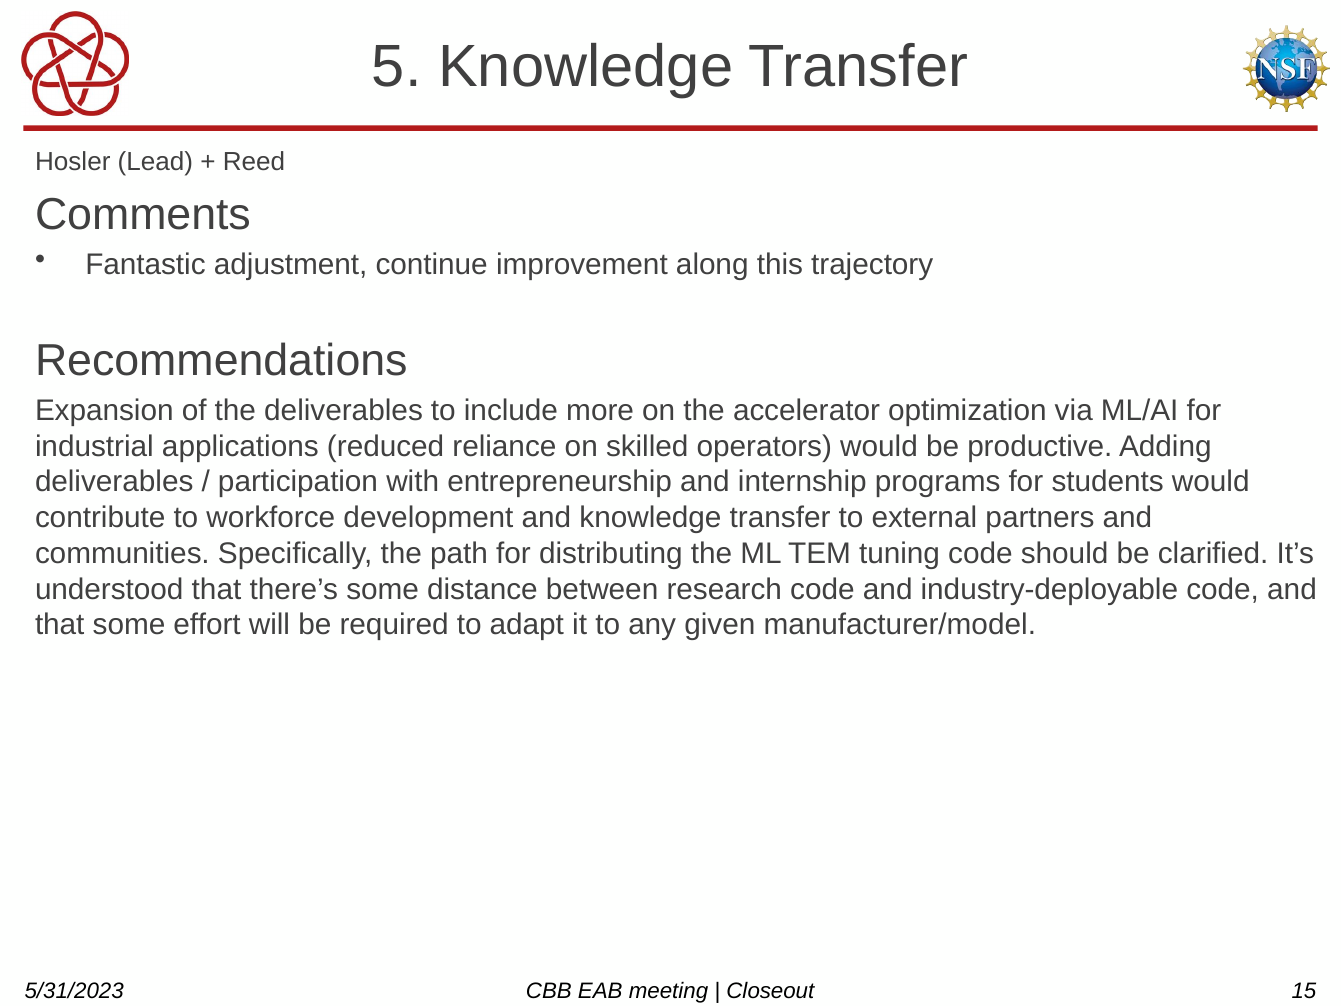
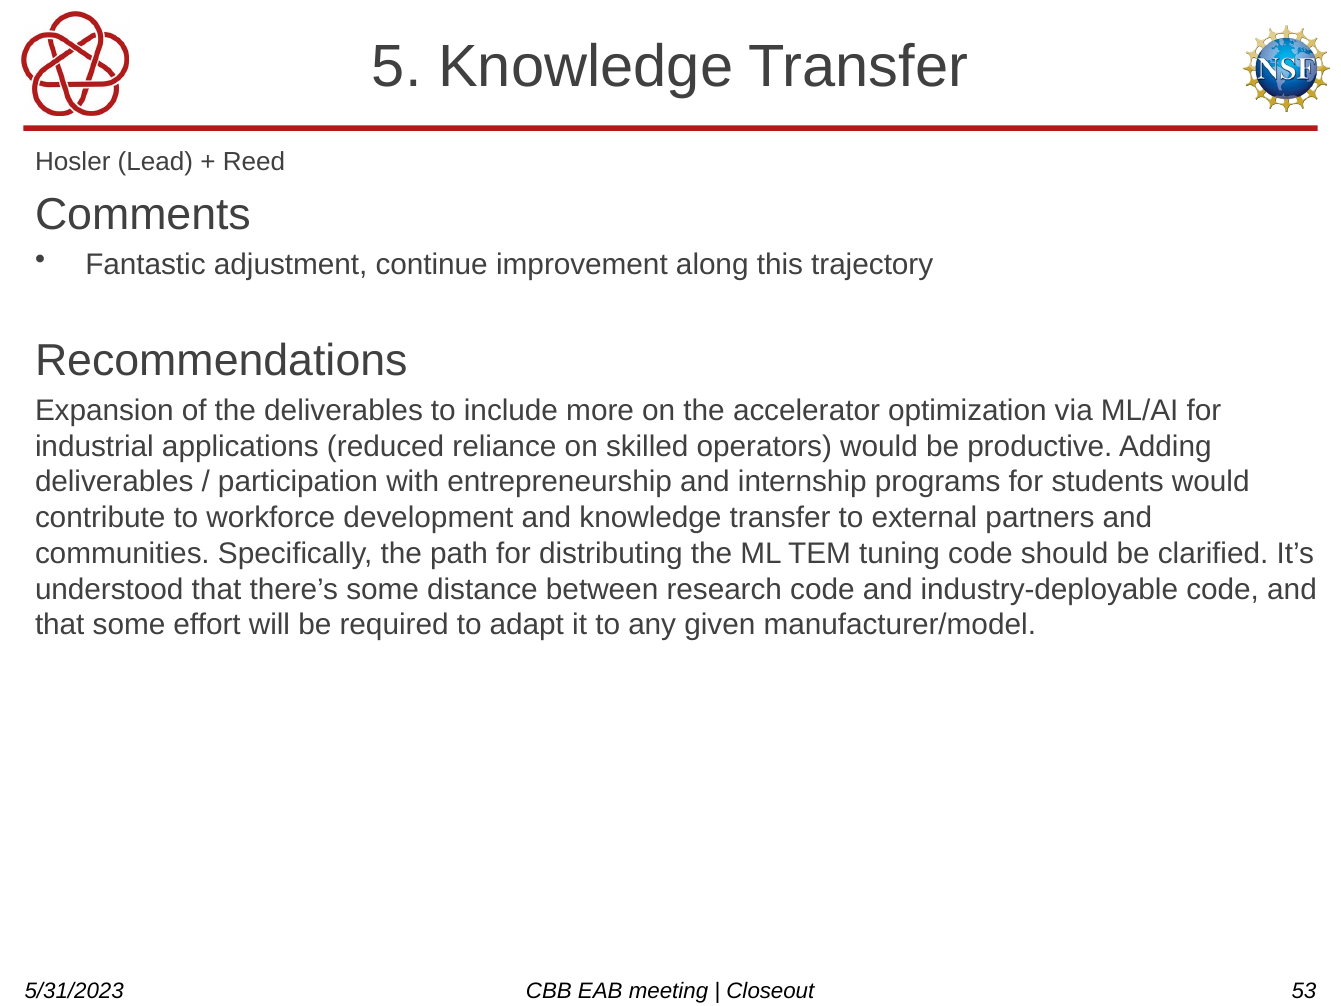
15: 15 -> 53 (1304, 991)
